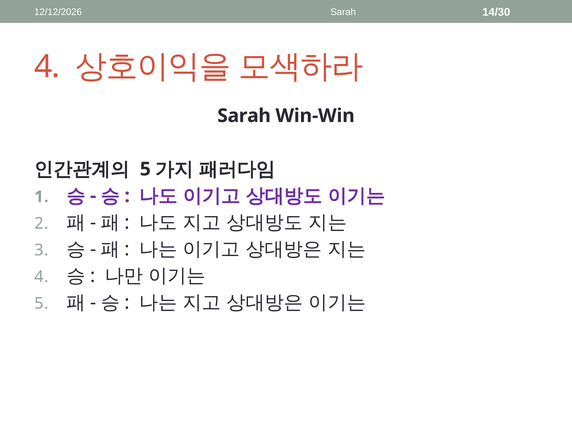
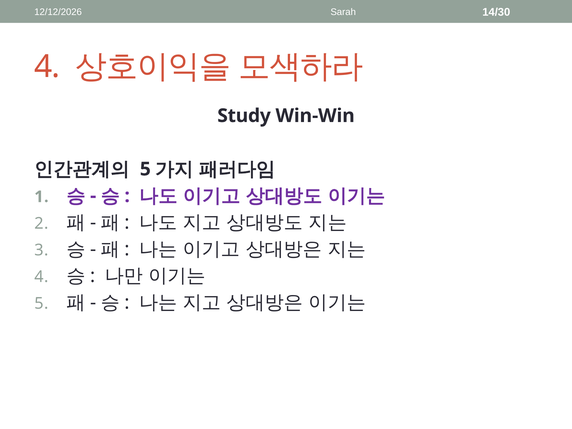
Sarah: Sarah -> Study (244, 116)
